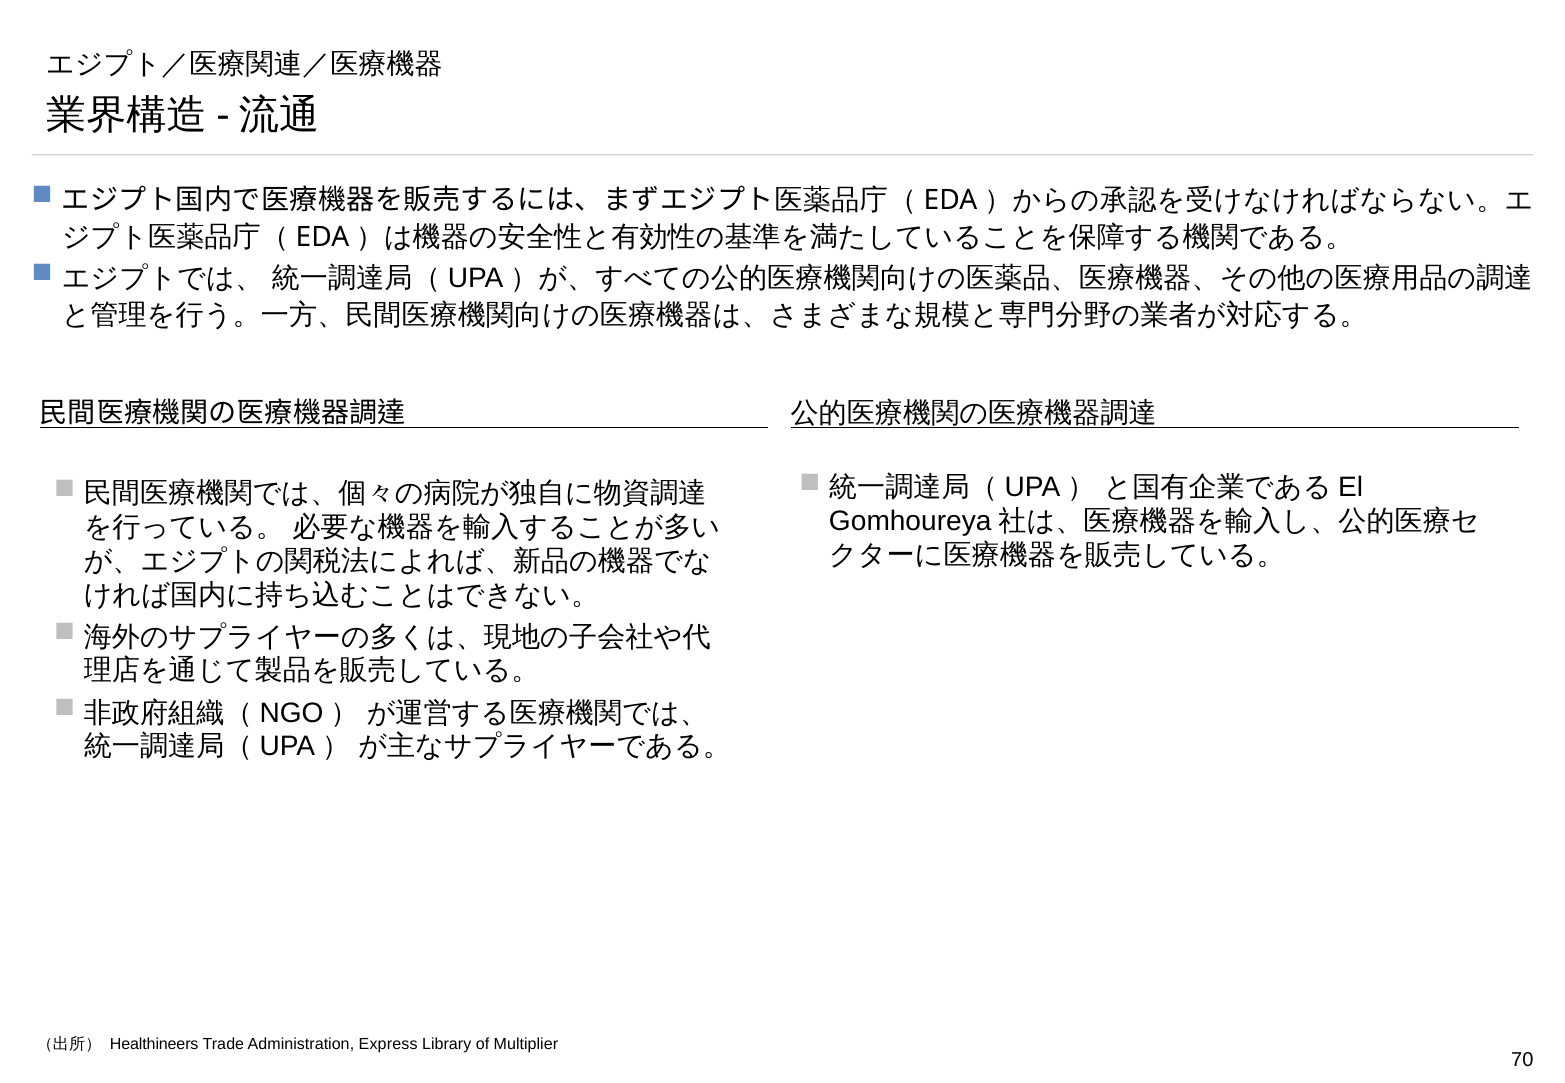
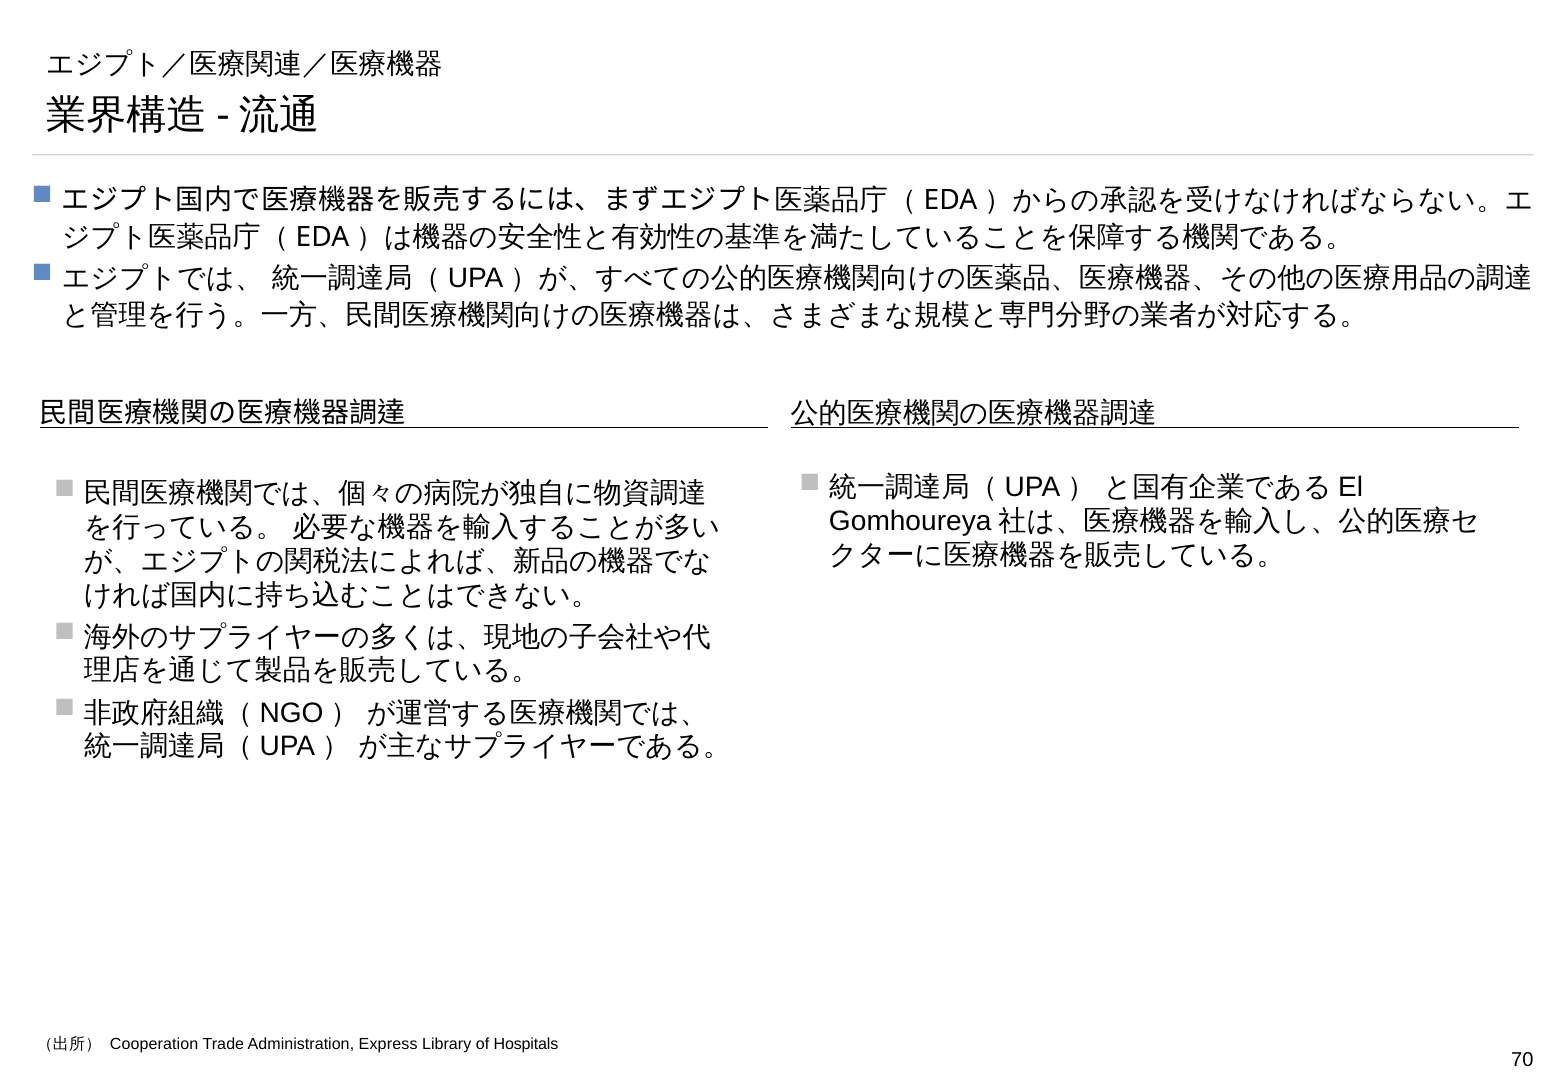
Healthineers: Healthineers -> Cooperation (154, 1045)
Multiplier: Multiplier -> Hospitals (526, 1045)
